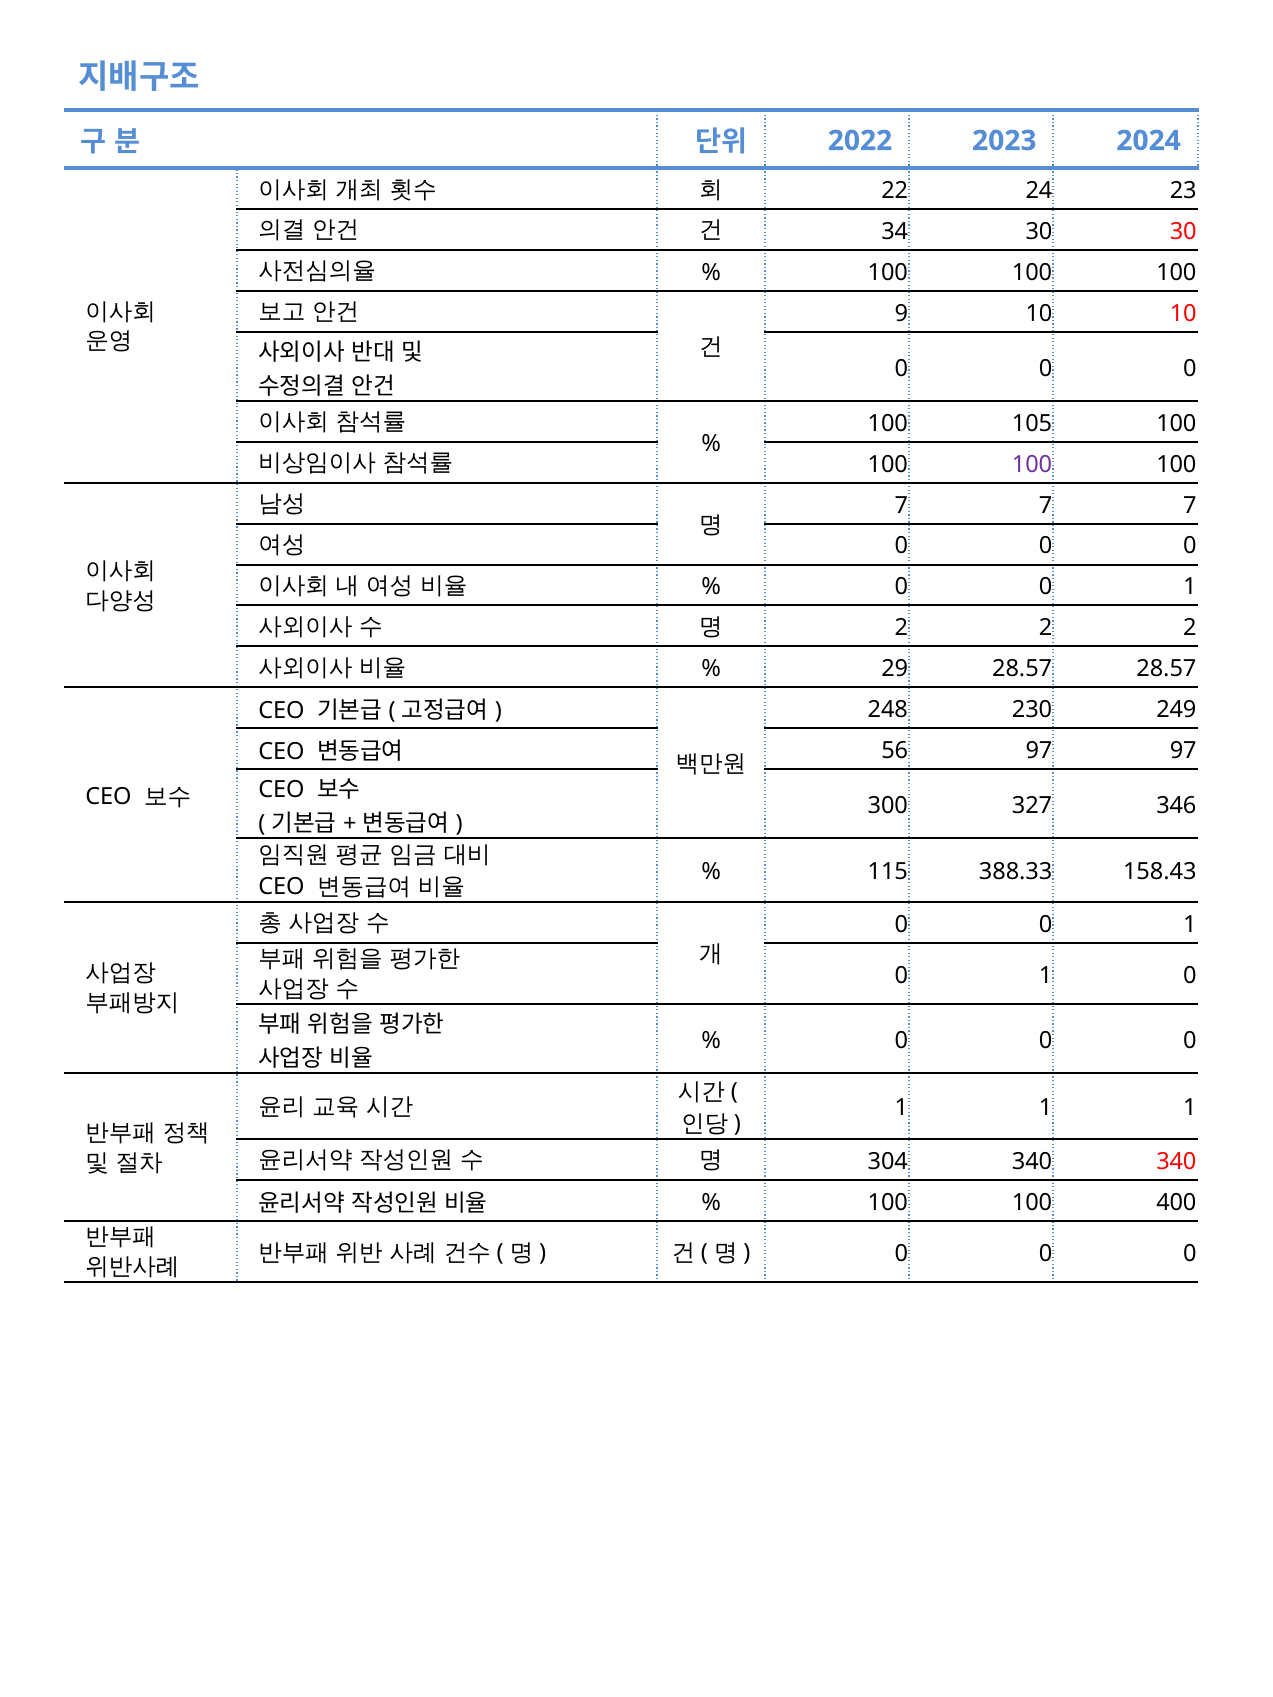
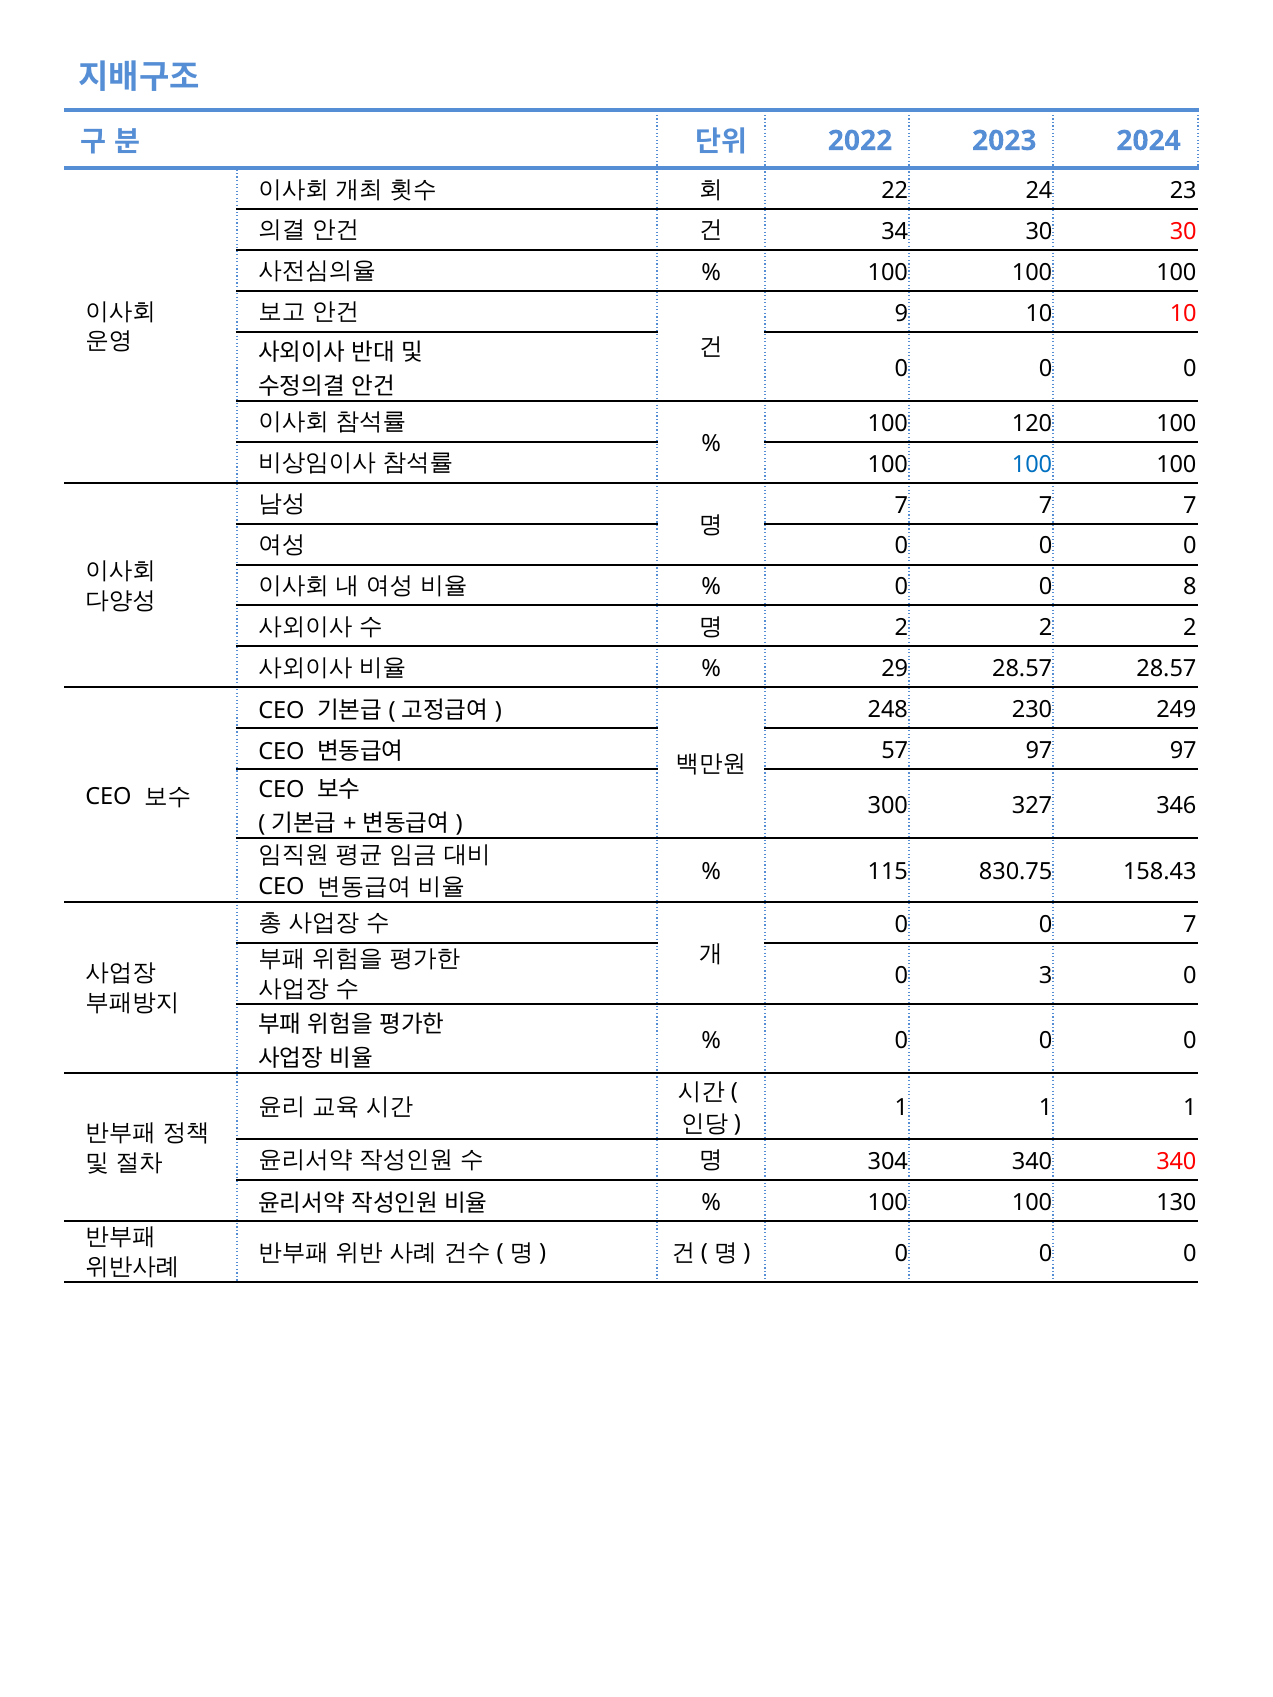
105: 105 -> 120 (1032, 424)
100 colour: purple -> blue (1032, 465)
1: 1 -> 8 (1190, 587)
56: 56 -> 57 (895, 751)
388.33: 388.33 -> 830.75 (1016, 872)
1: 1 -> 7 (1190, 925)
1: 1 -> 3 (1046, 975)
400: 400 -> 130 (1176, 1203)
